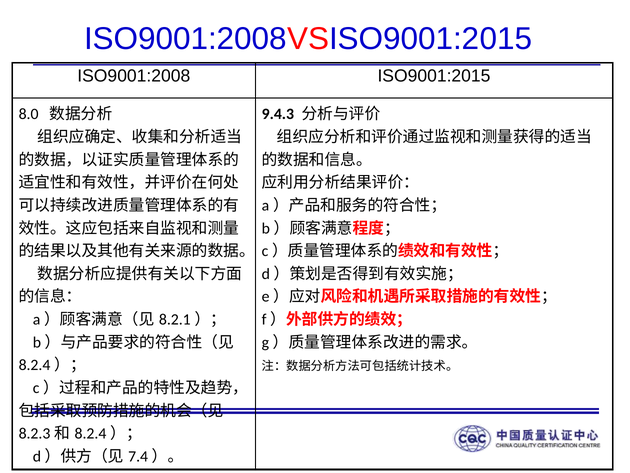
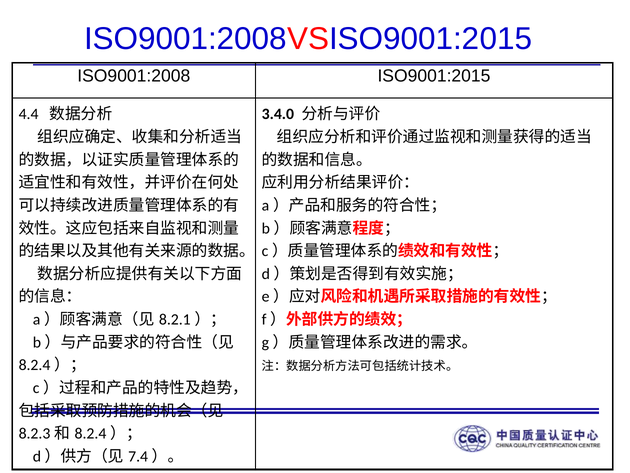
8.0: 8.0 -> 4.4 (29, 114)
9.4.3: 9.4.3 -> 3.4.0 (278, 114)
